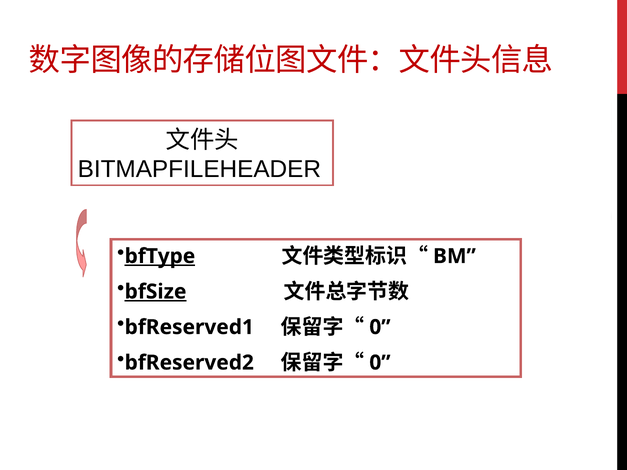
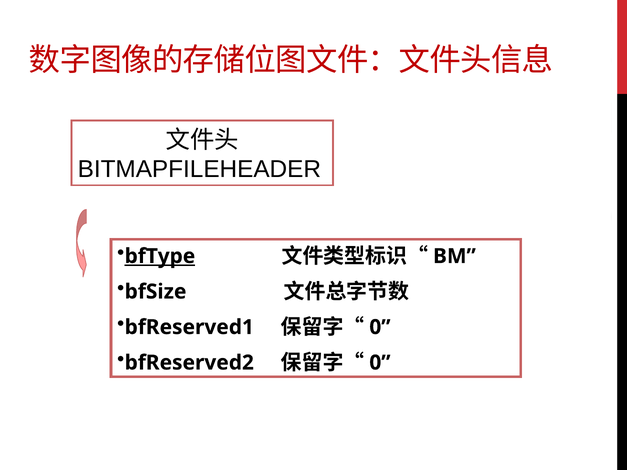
bfSize underline: present -> none (156, 292)
